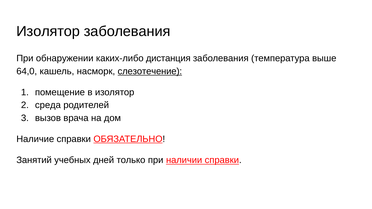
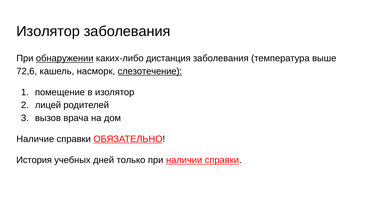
обнаружении underline: none -> present (65, 59)
64,0: 64,0 -> 72,6 (27, 71)
среда: среда -> лицей (48, 105)
Занятий: Занятий -> История (34, 160)
